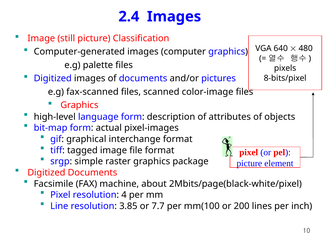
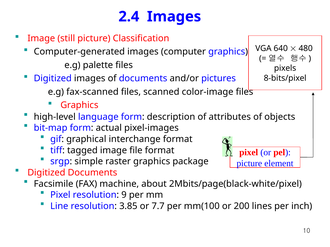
4: 4 -> 9 (124, 195)
